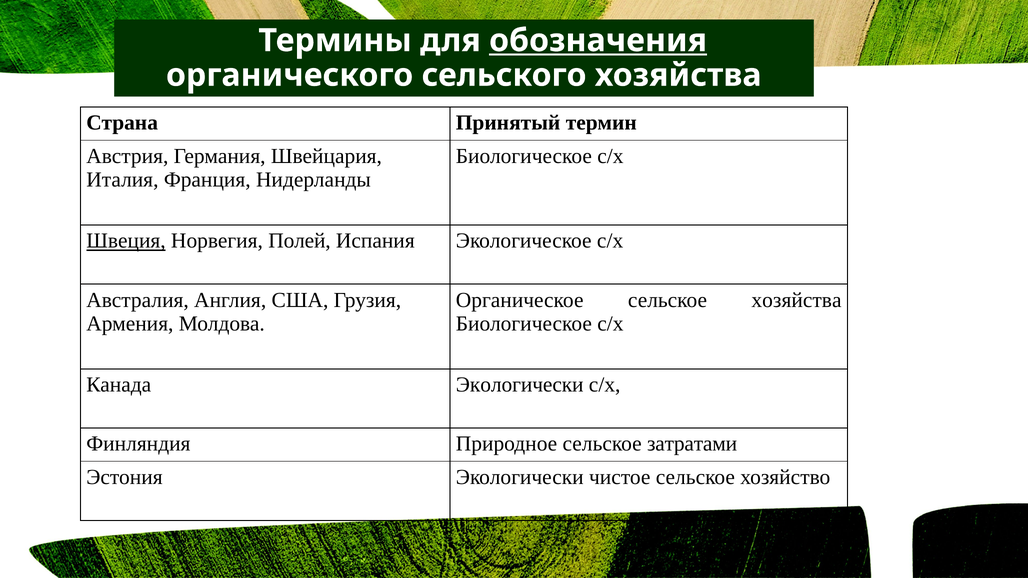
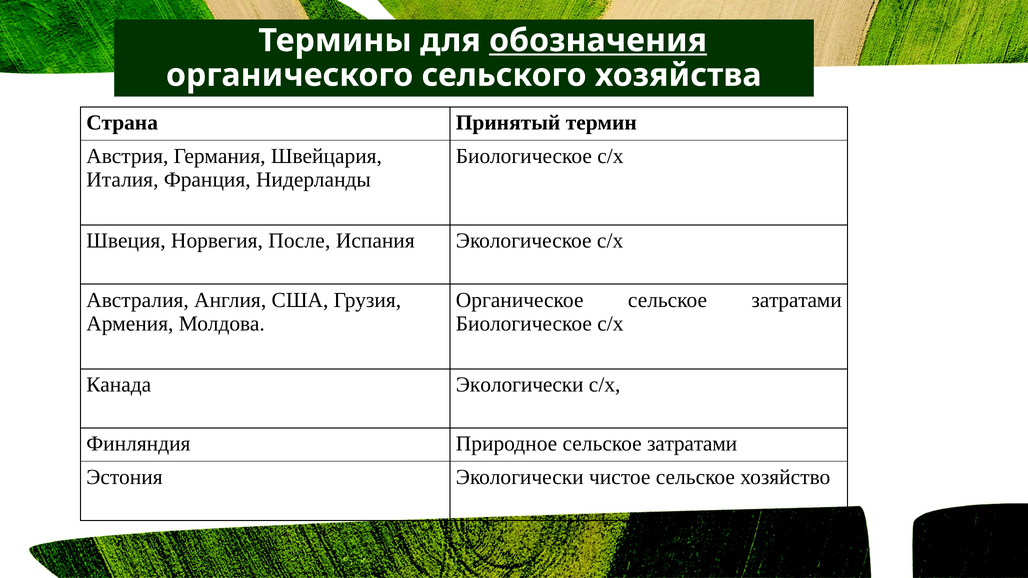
Швеция underline: present -> none (126, 241)
Полей: Полей -> После (299, 241)
Органическое сельское хозяйства: хозяйства -> затратами (797, 300)
